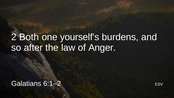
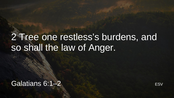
Both: Both -> Tree (29, 37)
yourself’s: yourself’s -> restless’s (80, 37)
after: after -> shall (33, 48)
